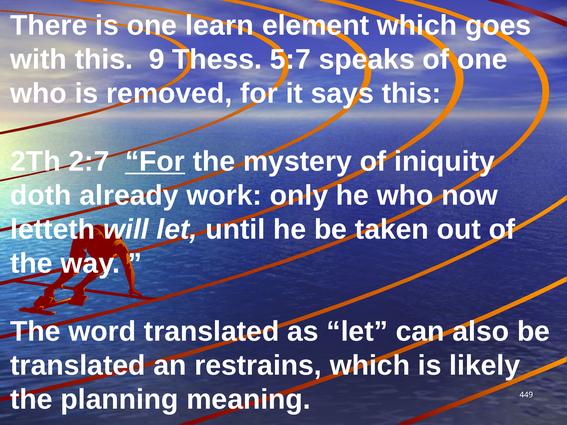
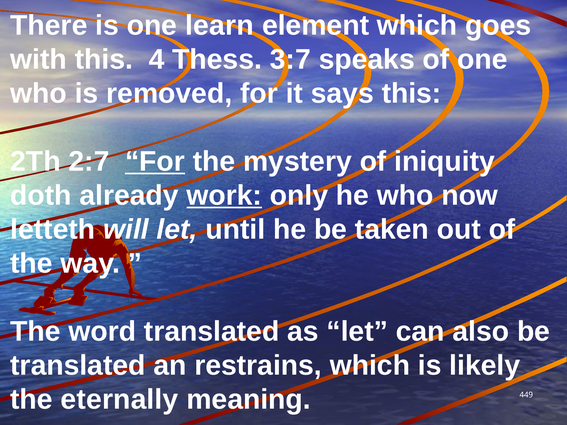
9: 9 -> 4 (157, 59)
5:7: 5:7 -> 3:7 (290, 59)
work underline: none -> present (224, 196)
planning: planning -> eternally (119, 400)
